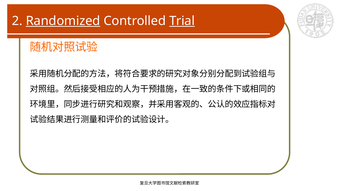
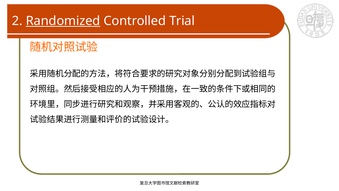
Trial underline: present -> none (182, 21)
